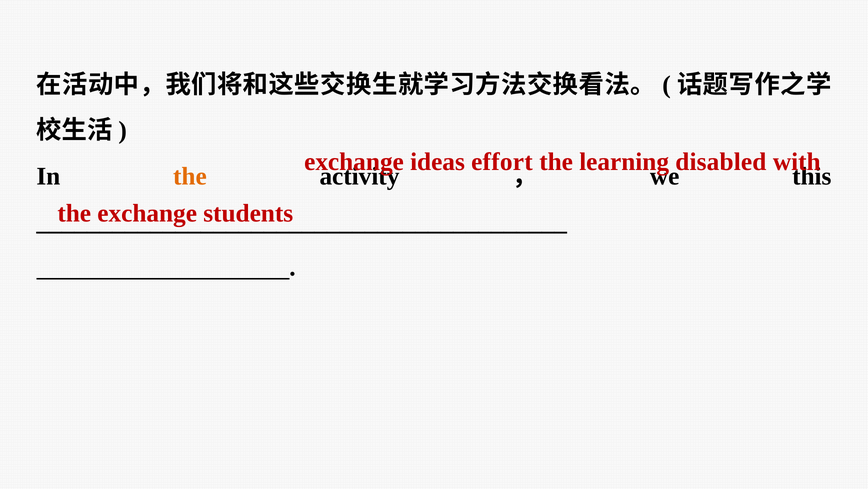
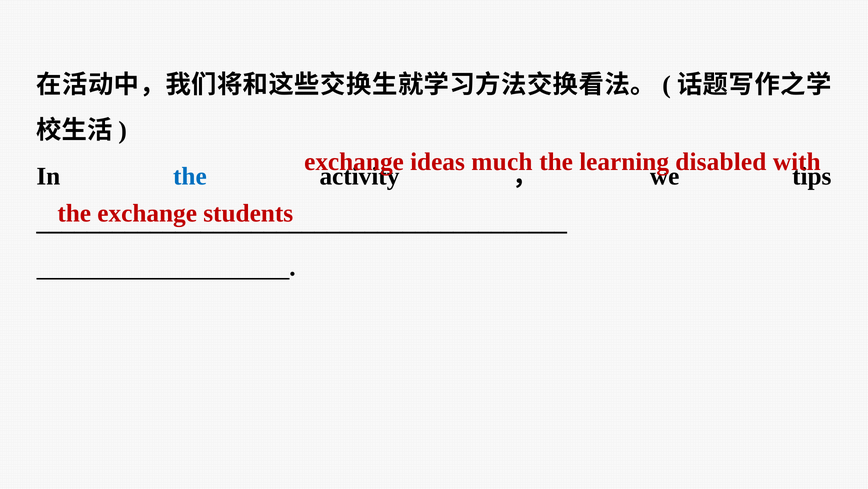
effort: effort -> much (502, 162)
the colour: orange -> blue (190, 176)
this: this -> tips (812, 176)
